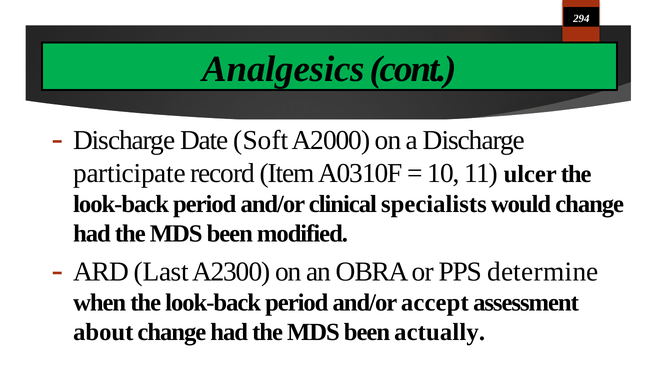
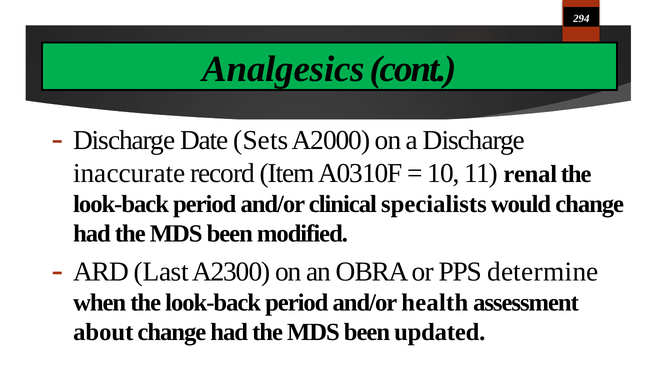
Soft: Soft -> Sets (261, 140)
participate: participate -> inaccurate (129, 173)
ulcer: ulcer -> renal (530, 174)
accept: accept -> health (435, 303)
actually: actually -> updated (440, 333)
